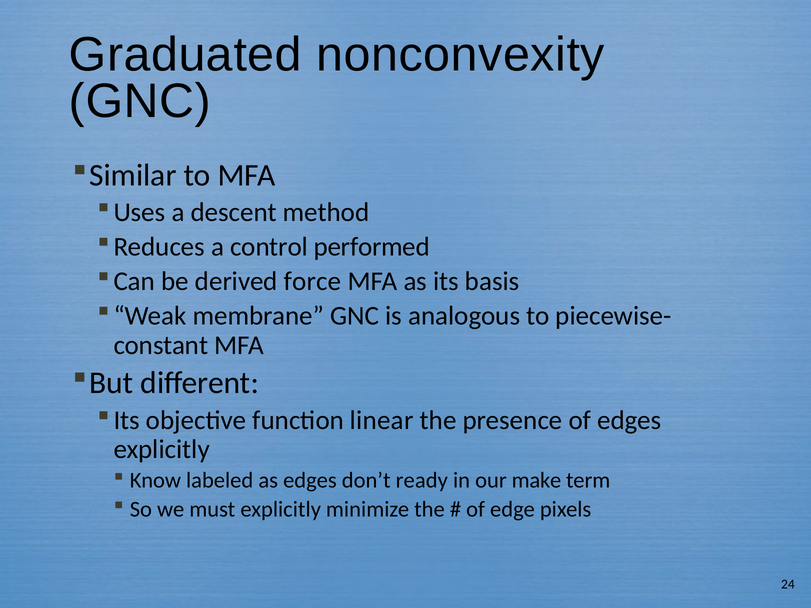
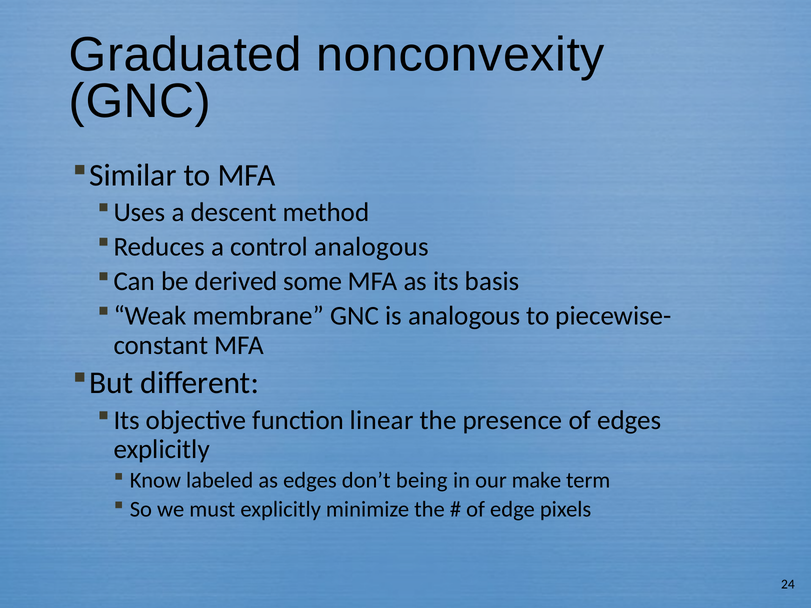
control performed: performed -> analogous (372, 247)
force: force -> some (313, 282)
ready: ready -> being (422, 481)
